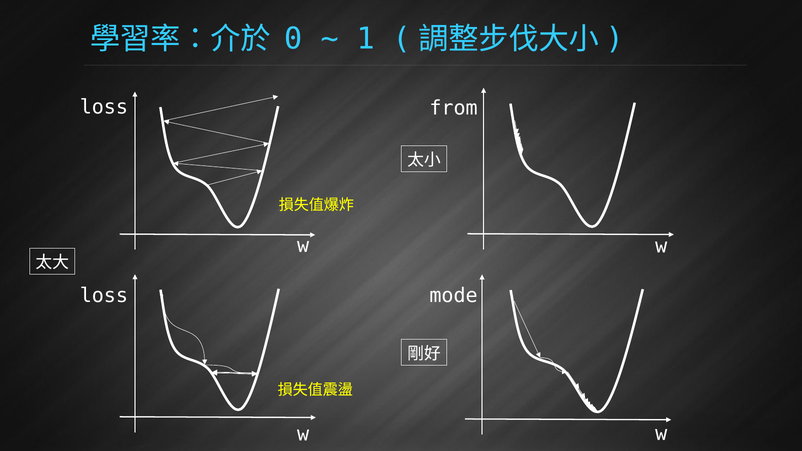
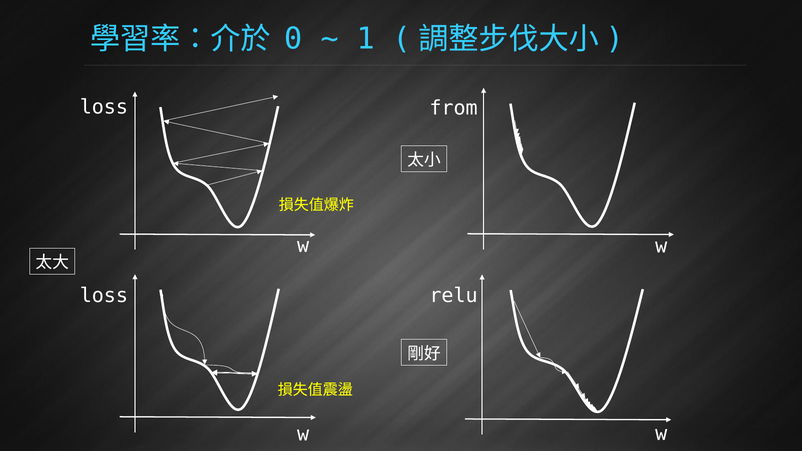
mode: mode -> relu (454, 295)
